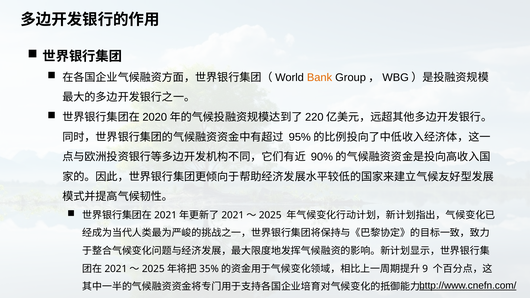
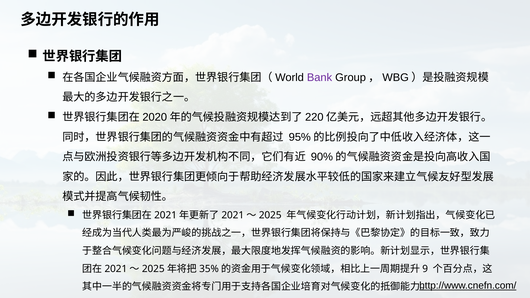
Bank colour: orange -> purple (320, 77)
